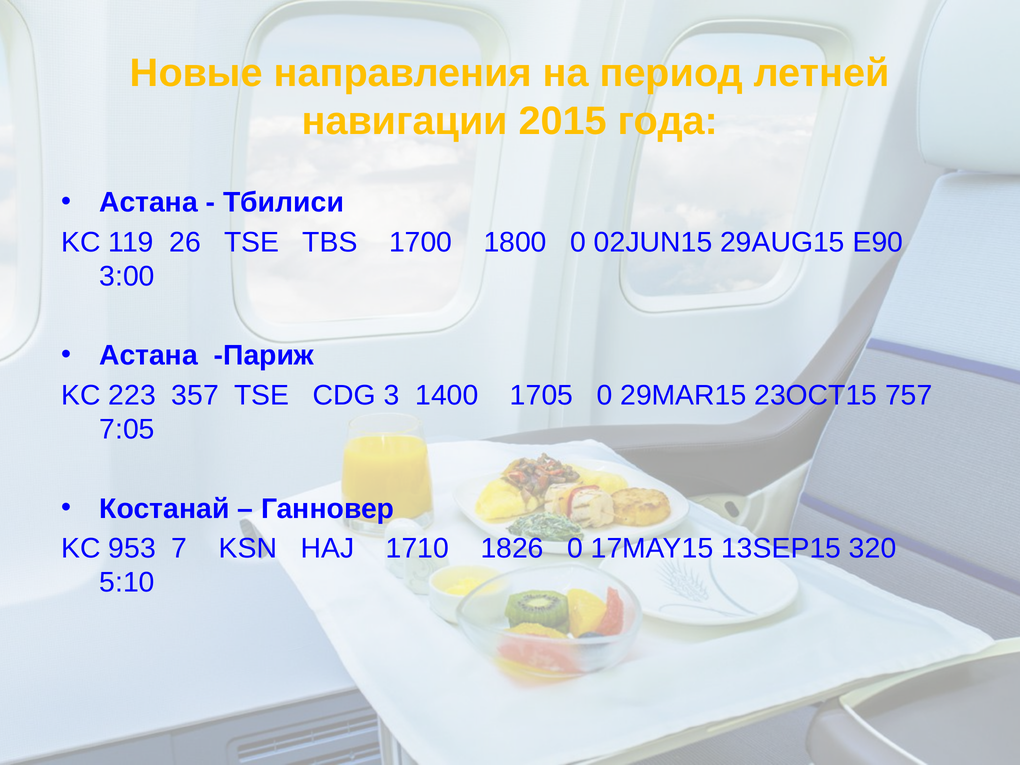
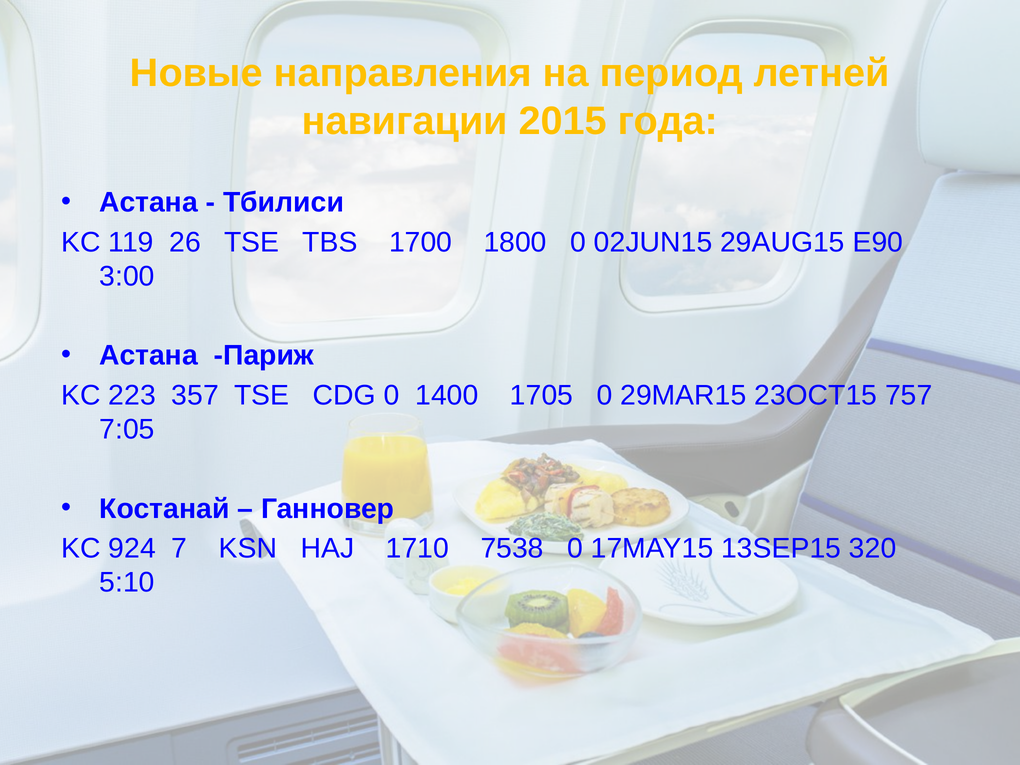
CDG 3: 3 -> 0 (392, 395)
953: 953 -> 924 (132, 548)
1826: 1826 -> 7538 (512, 548)
